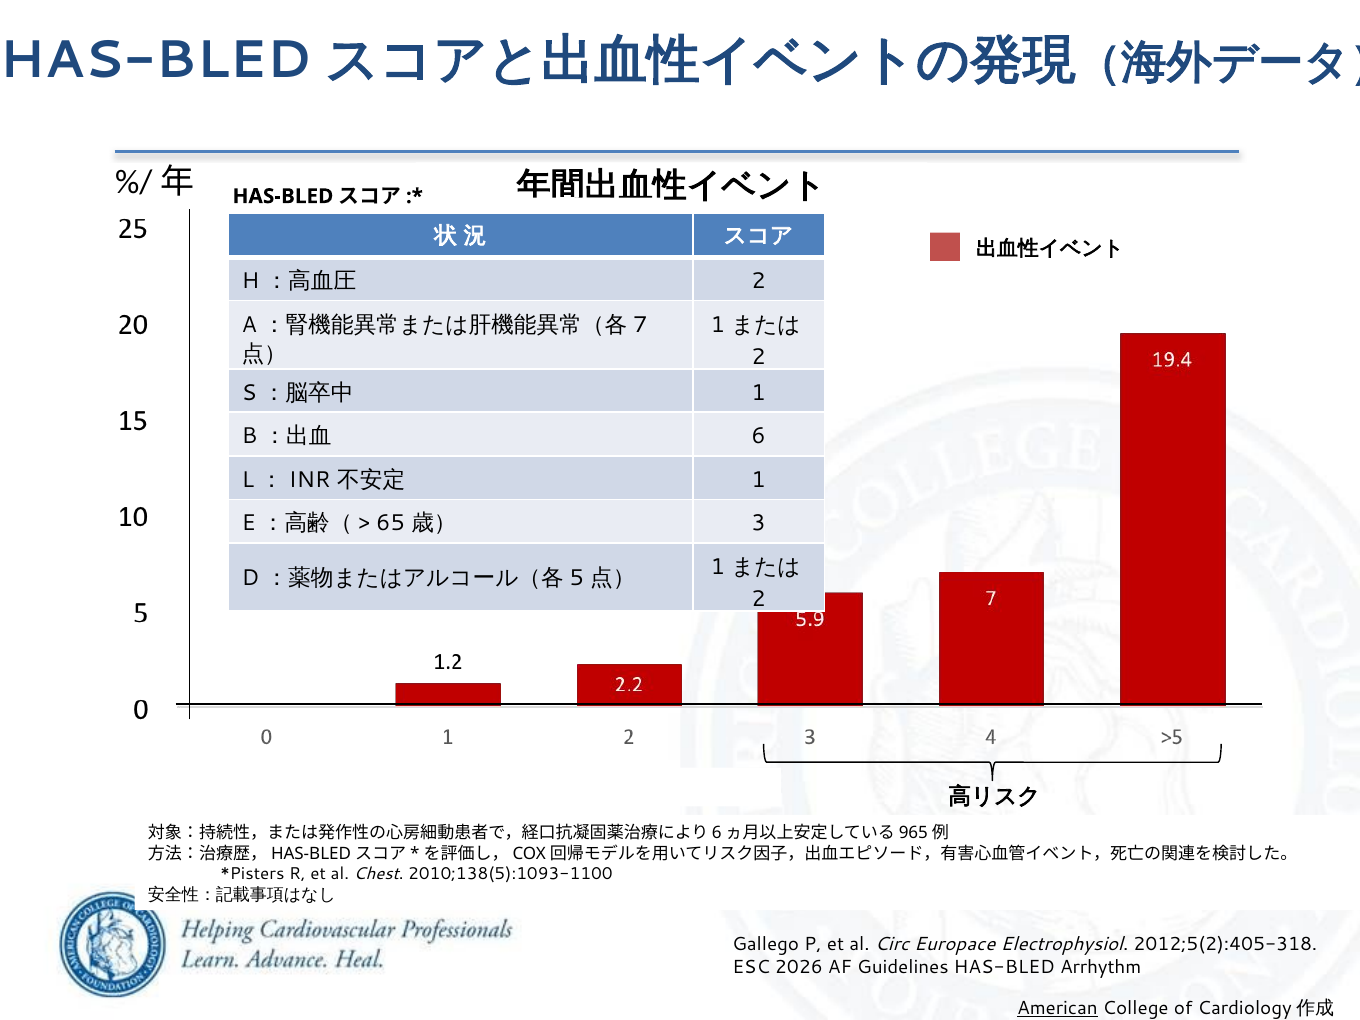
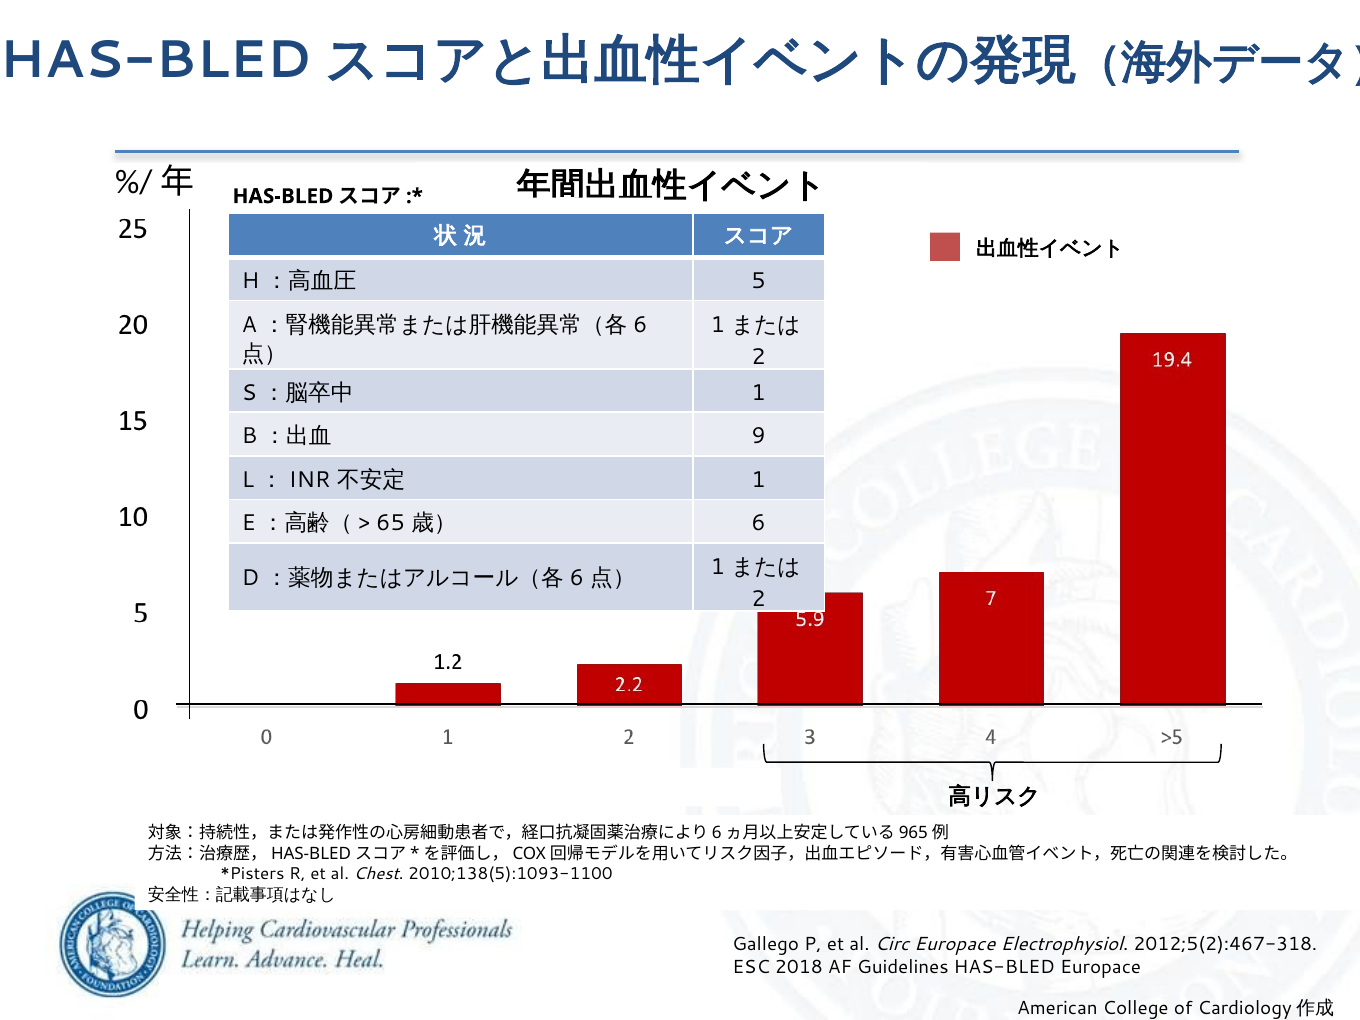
2: 2 -> 5 (759, 281)
7: 7 -> 6 (640, 325)
6: 6 -> 9 (759, 436)
3: 3 -> 6 (759, 523)
5: 5 -> 6 (577, 578)
2012;5(2):405-318: 2012;5(2):405-318 -> 2012;5(2):467-318 (1225, 944)
2026: 2026 -> 2018 (799, 967)
HAS-BLED Arrhythm: Arrhythm -> Europace (1101, 967)
American underline: present -> none (1057, 1009)
